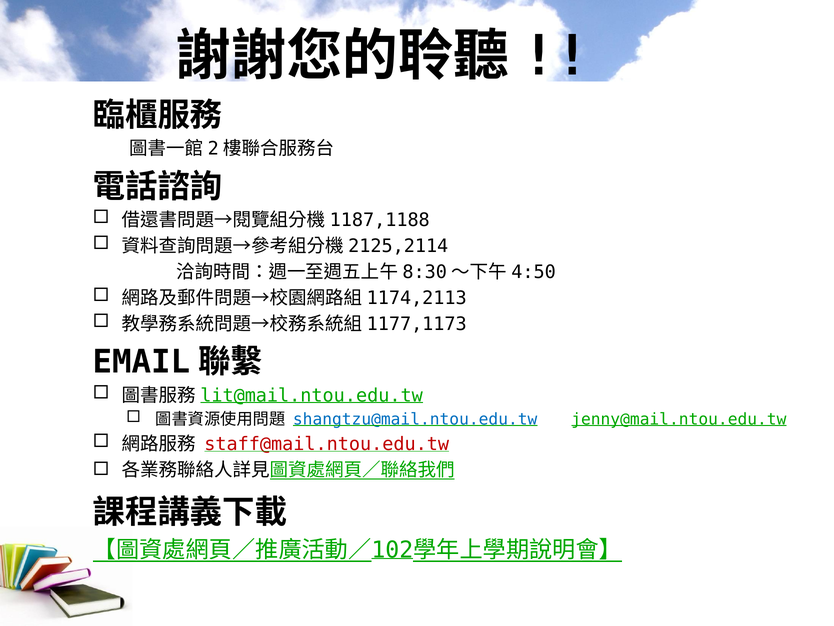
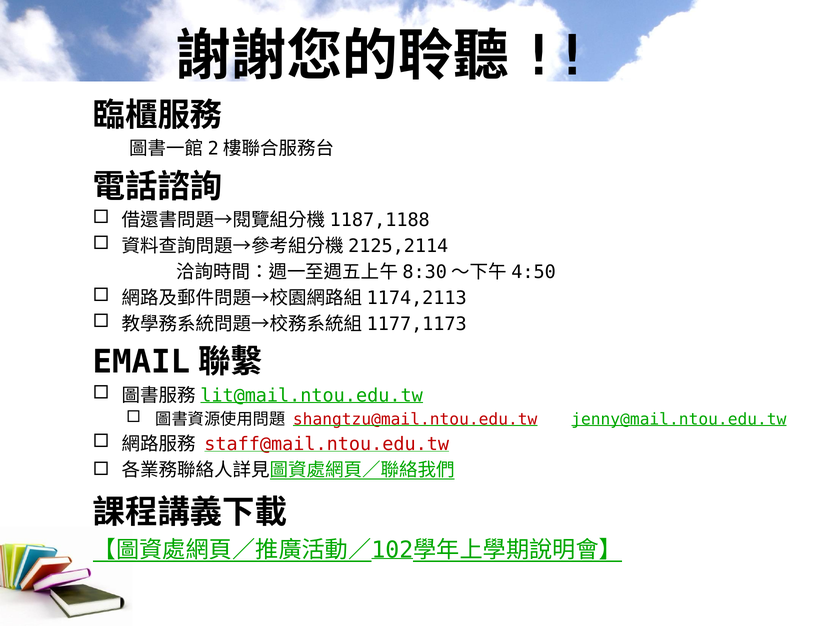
shangtzu@mail.ntou.edu.tw colour: blue -> red (415, 419)
